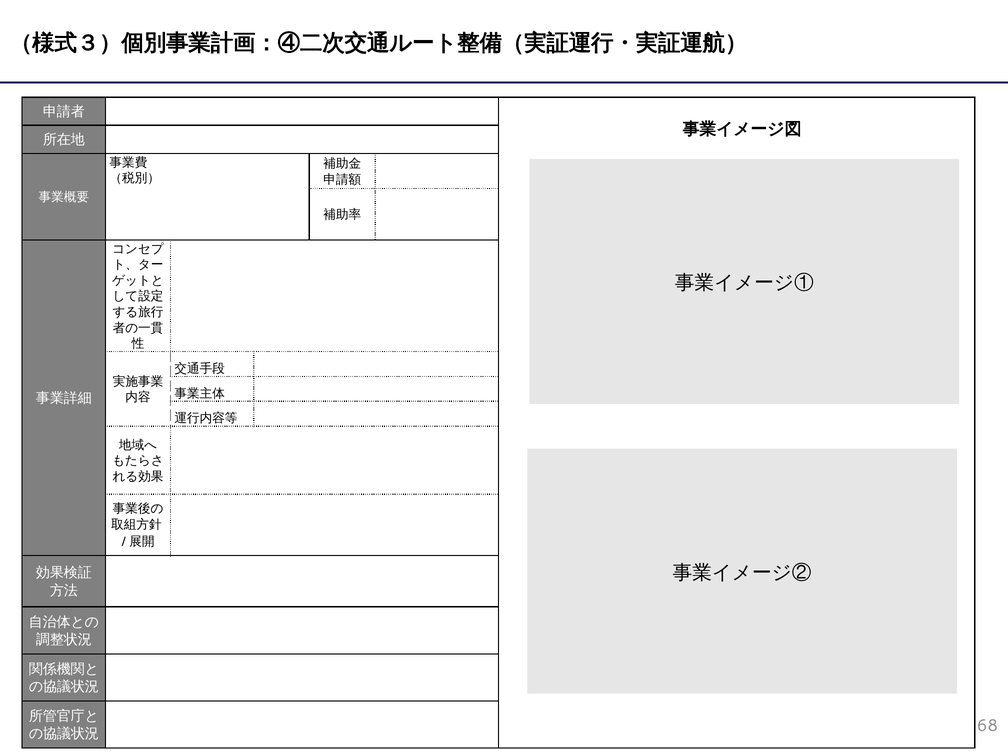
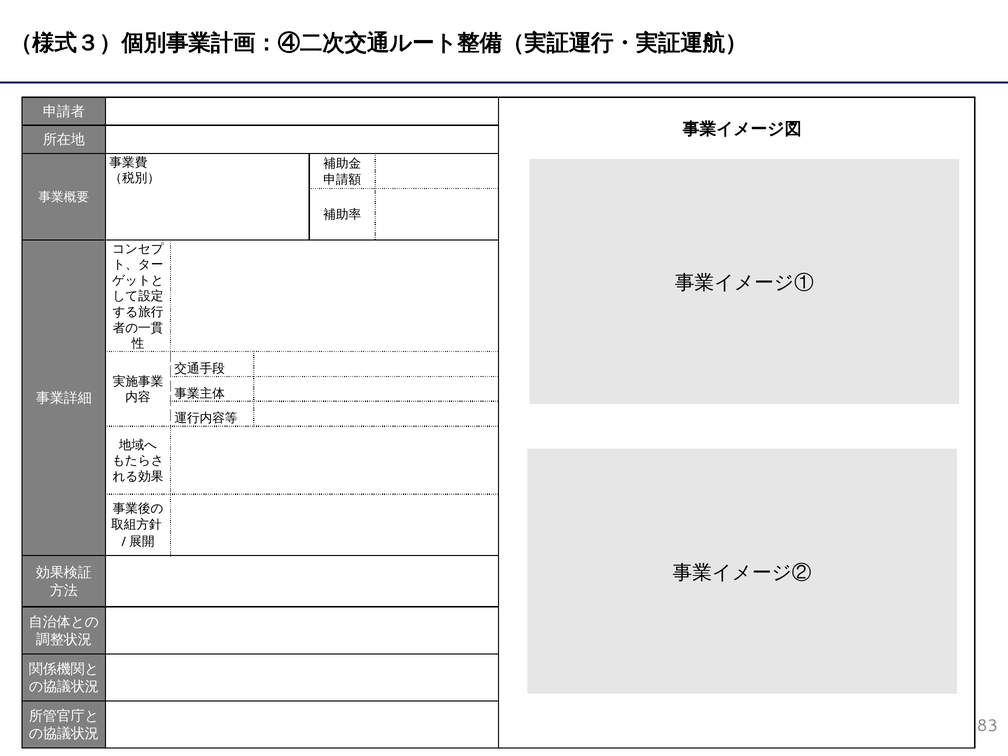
68: 68 -> 83 (987, 726)
